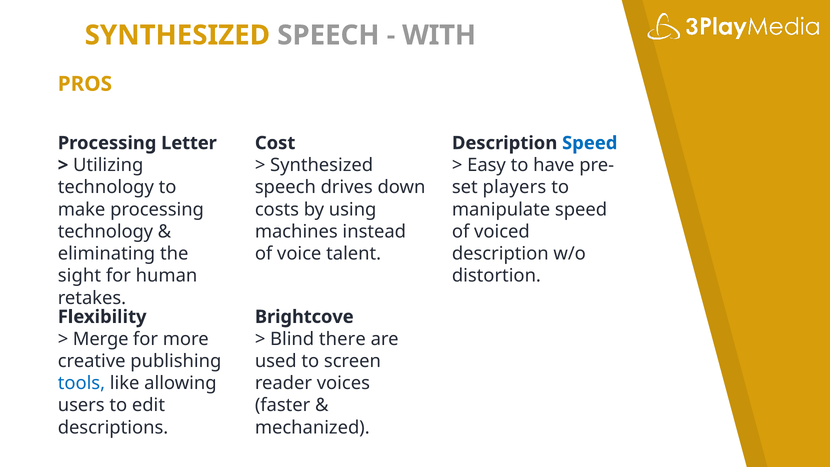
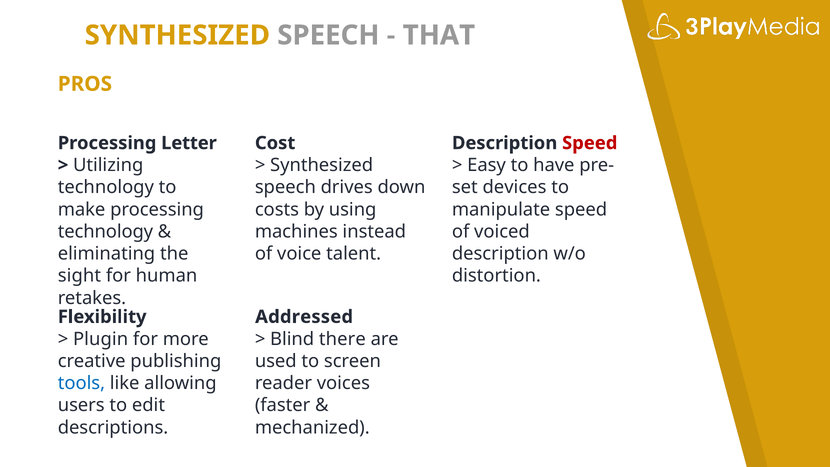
WITH: WITH -> THAT (439, 35)
Speed colour: blue -> red (590, 143)
players: players -> devices (514, 187)
Brightcove: Brightcove -> Addressed (304, 317)
Merge: Merge -> Plugin (101, 339)
